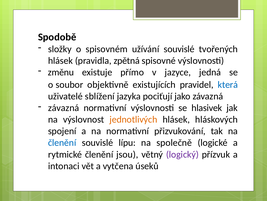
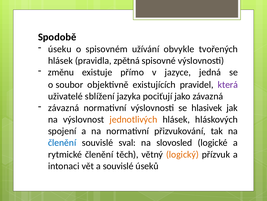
složky: složky -> úseku (60, 49)
užívání souvislé: souvislé -> obvykle (179, 49)
která colour: blue -> purple (228, 84)
lípu: lípu -> sval (127, 142)
společně: společně -> slovosled (174, 142)
jsou: jsou -> těch (127, 154)
logický colour: purple -> orange (182, 154)
a vytčena: vytčena -> souvislé (118, 165)
